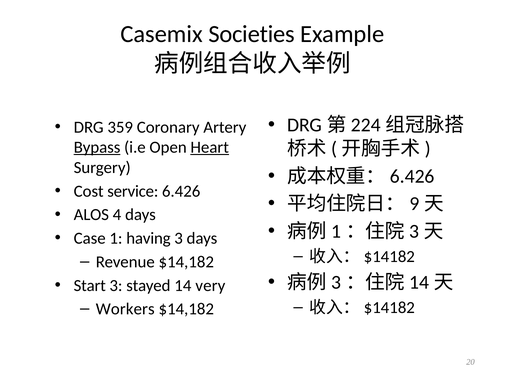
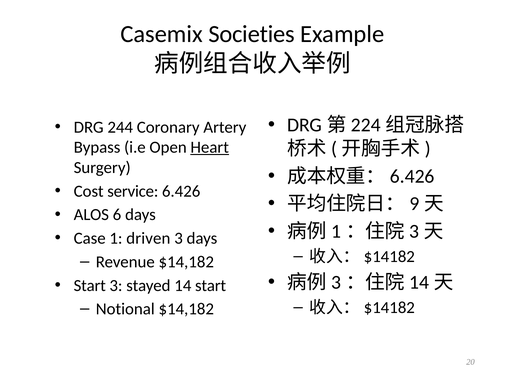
359: 359 -> 244 (120, 127)
Bypass underline: present -> none (97, 147)
4: 4 -> 6 (117, 215)
having: having -> driven (148, 238)
14 very: very -> start (211, 285)
Workers: Workers -> Notional (125, 309)
